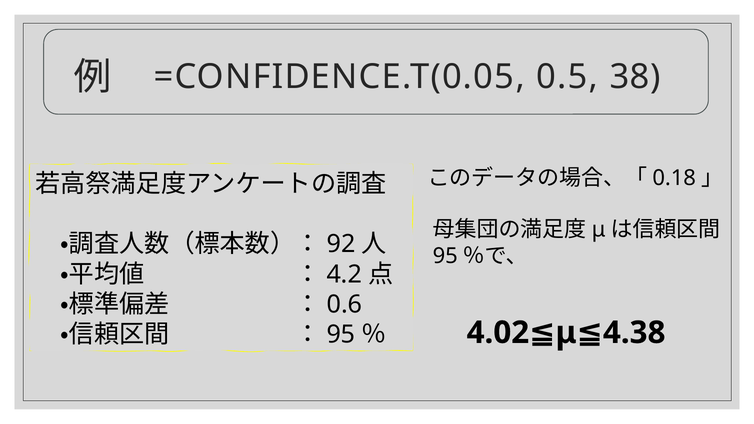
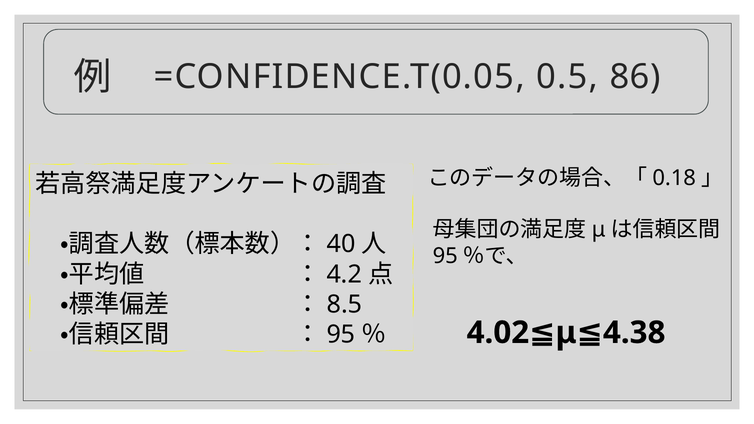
38: 38 -> 86 (635, 77)
92: 92 -> 40 (341, 244)
0.6: 0.6 -> 8.5 (344, 304)
